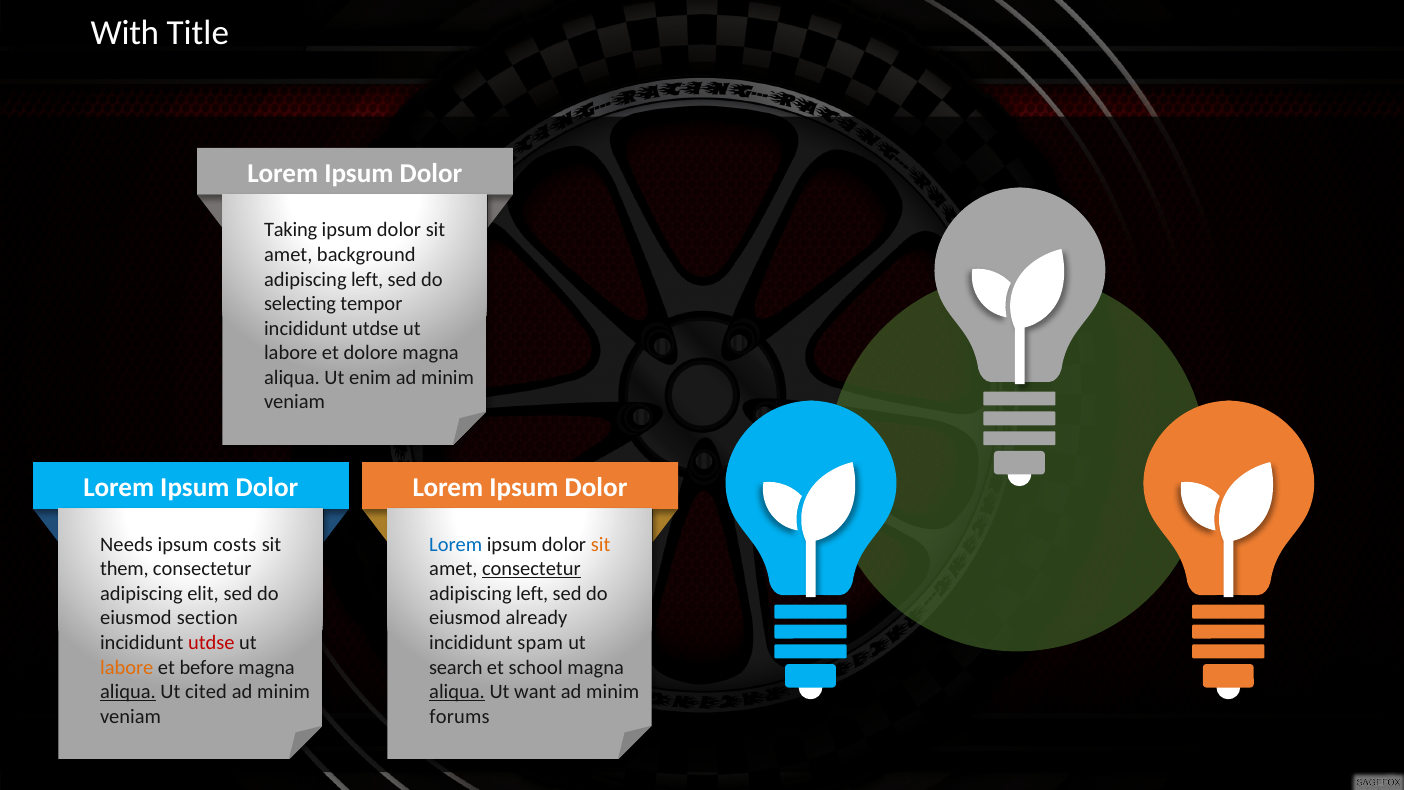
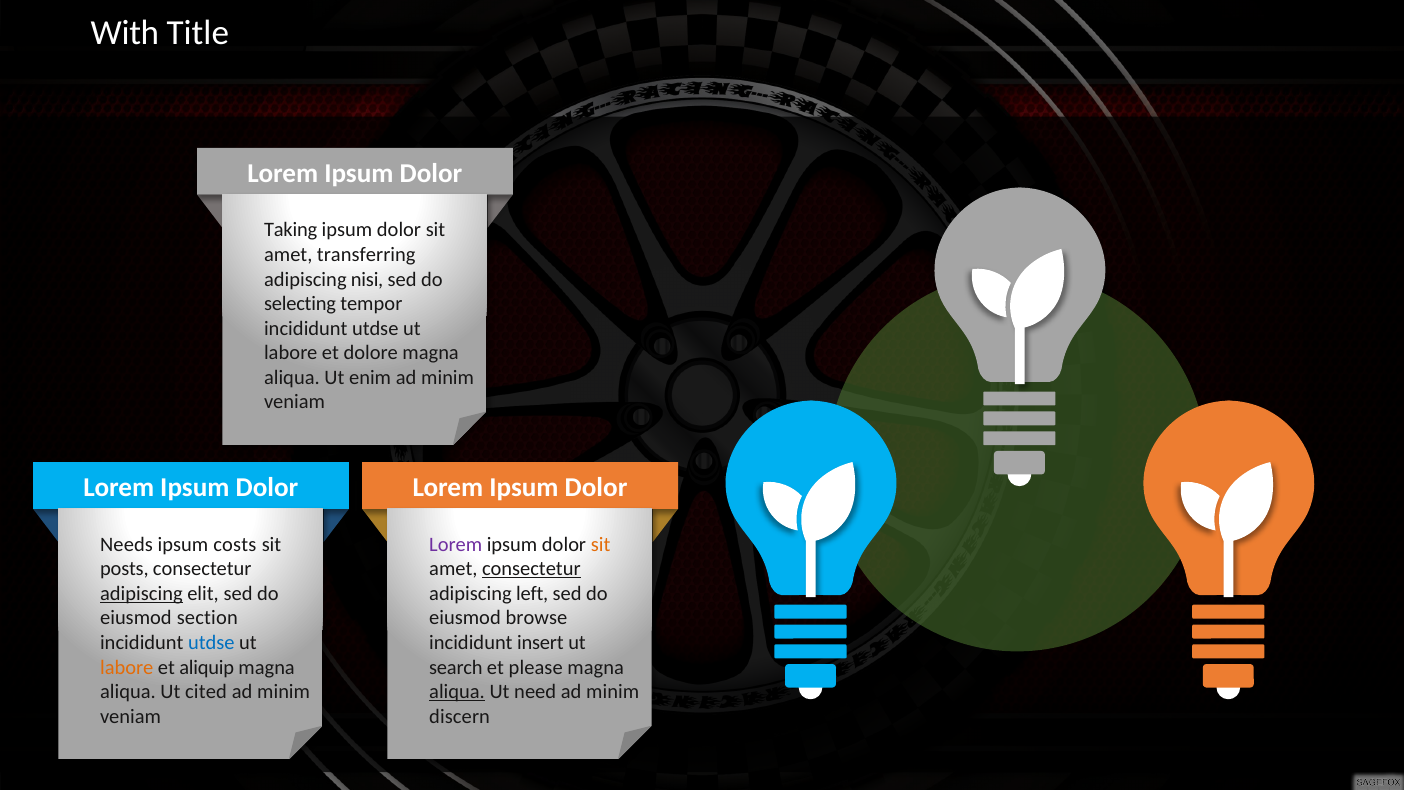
background: background -> transferring (366, 255)
left: left -> nisi (367, 279)
Lorem colour: blue -> purple (456, 544)
them: them -> posts (124, 569)
adipiscing underline: none -> present (141, 593)
already: already -> browse (536, 618)
utdse colour: red -> blue (211, 643)
spam: spam -> insert (540, 643)
before: before -> aliquip (207, 667)
school: school -> please (536, 667)
aliqua underline: present -> none (128, 692)
want: want -> need (535, 692)
forums: forums -> discern (460, 716)
